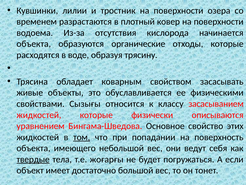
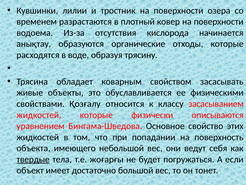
объекта: объекта -> анықтау (34, 44)
Сызығы: Сызығы -> Қозғалу (85, 104)
том underline: present -> none (82, 137)
